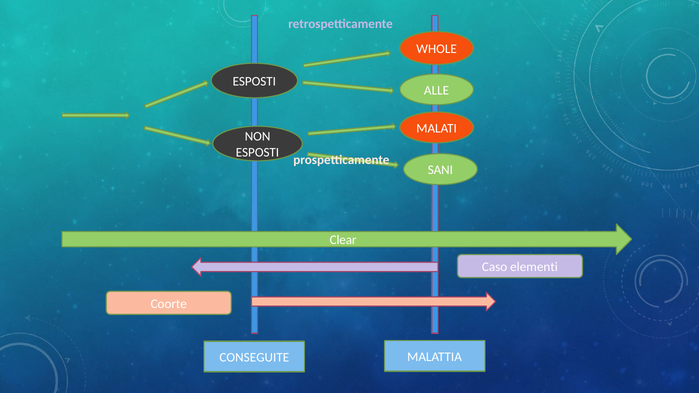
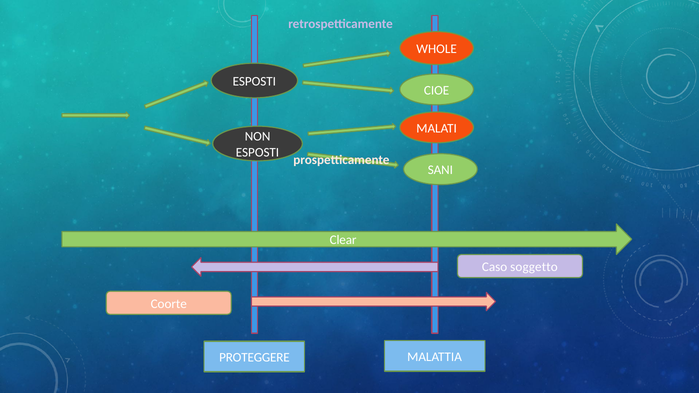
ALLE: ALLE -> CIOE (437, 90)
elementi: elementi -> soggetto (534, 267)
CONSEGUITE: CONSEGUITE -> PROTEGGERE (254, 358)
